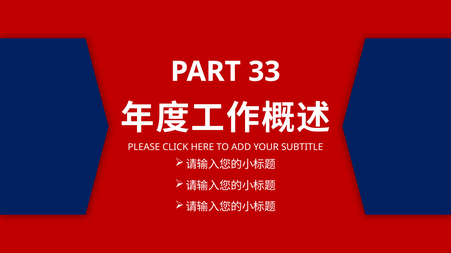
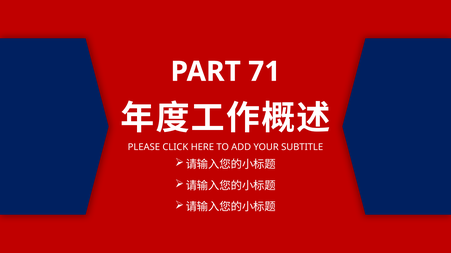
33: 33 -> 71 (264, 72)
